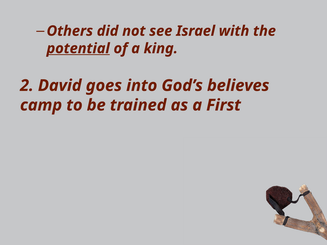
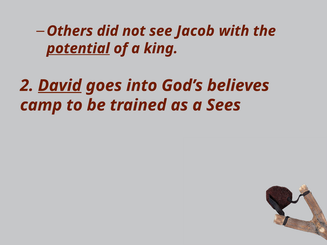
Israel: Israel -> Jacob (195, 31)
David underline: none -> present (60, 86)
First: First -> Sees (224, 105)
